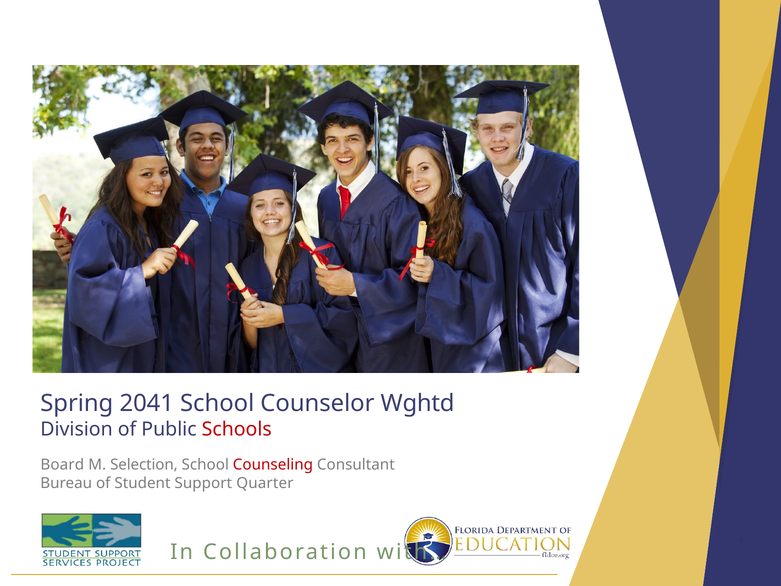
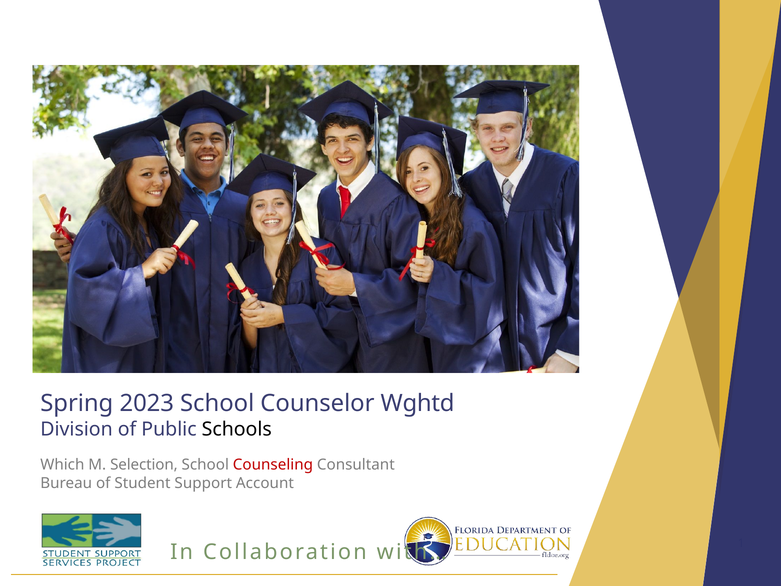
2041: 2041 -> 2023 (147, 403)
Schools colour: red -> black (237, 429)
Board: Board -> Which (62, 465)
Quarter: Quarter -> Account (265, 483)
